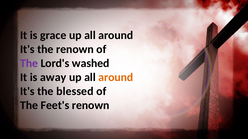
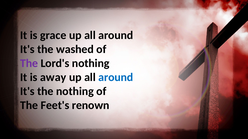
the renown: renown -> washed (75, 49)
Lord's washed: washed -> nothing (91, 64)
around colour: orange -> blue (116, 78)
the blessed: blessed -> nothing (75, 92)
